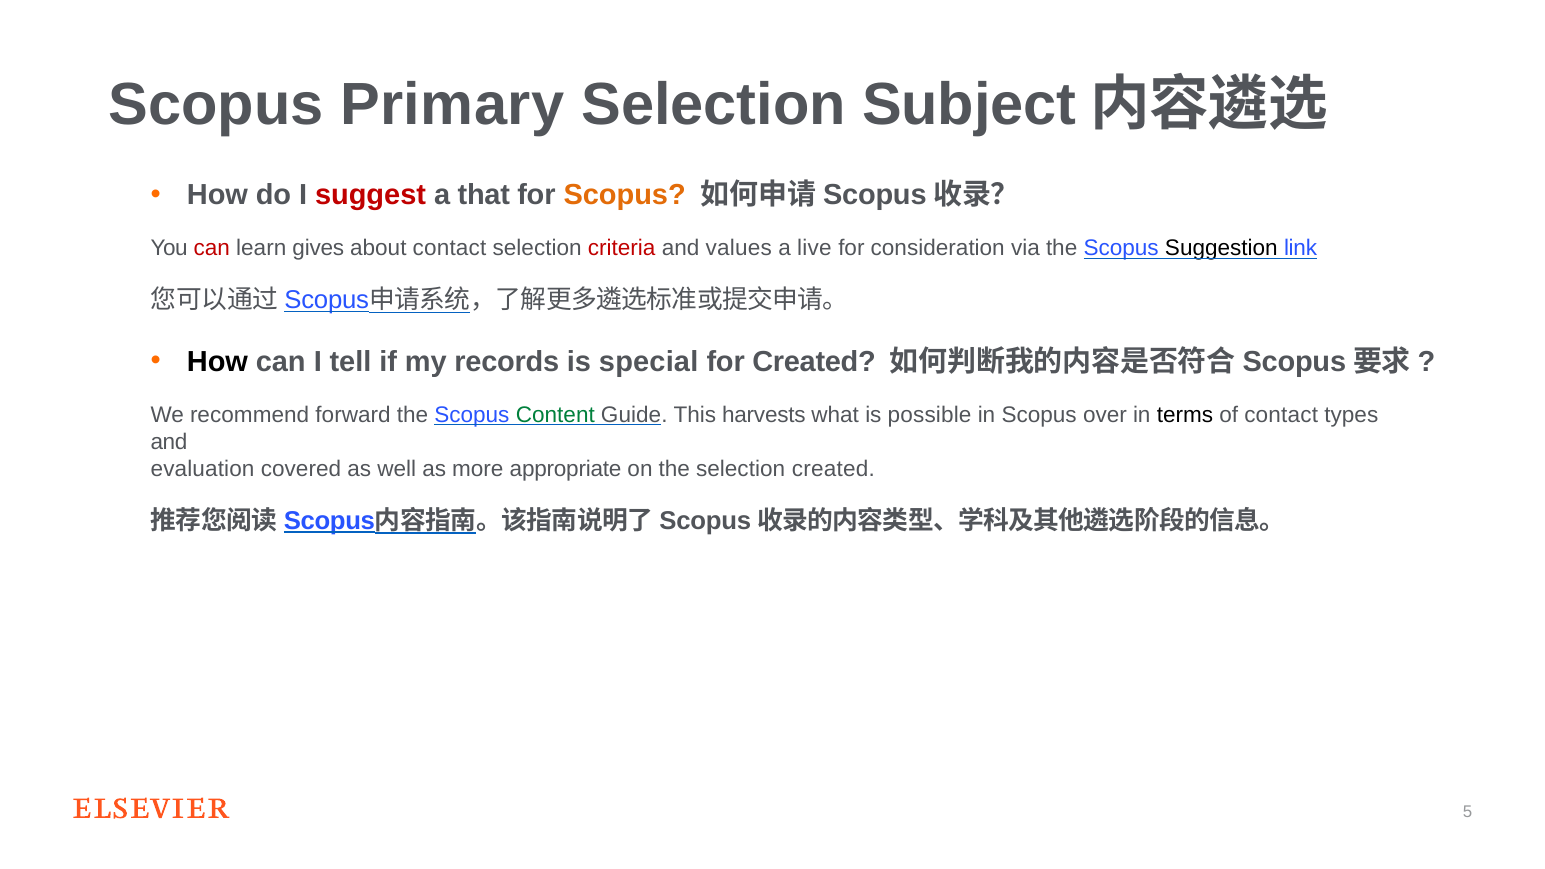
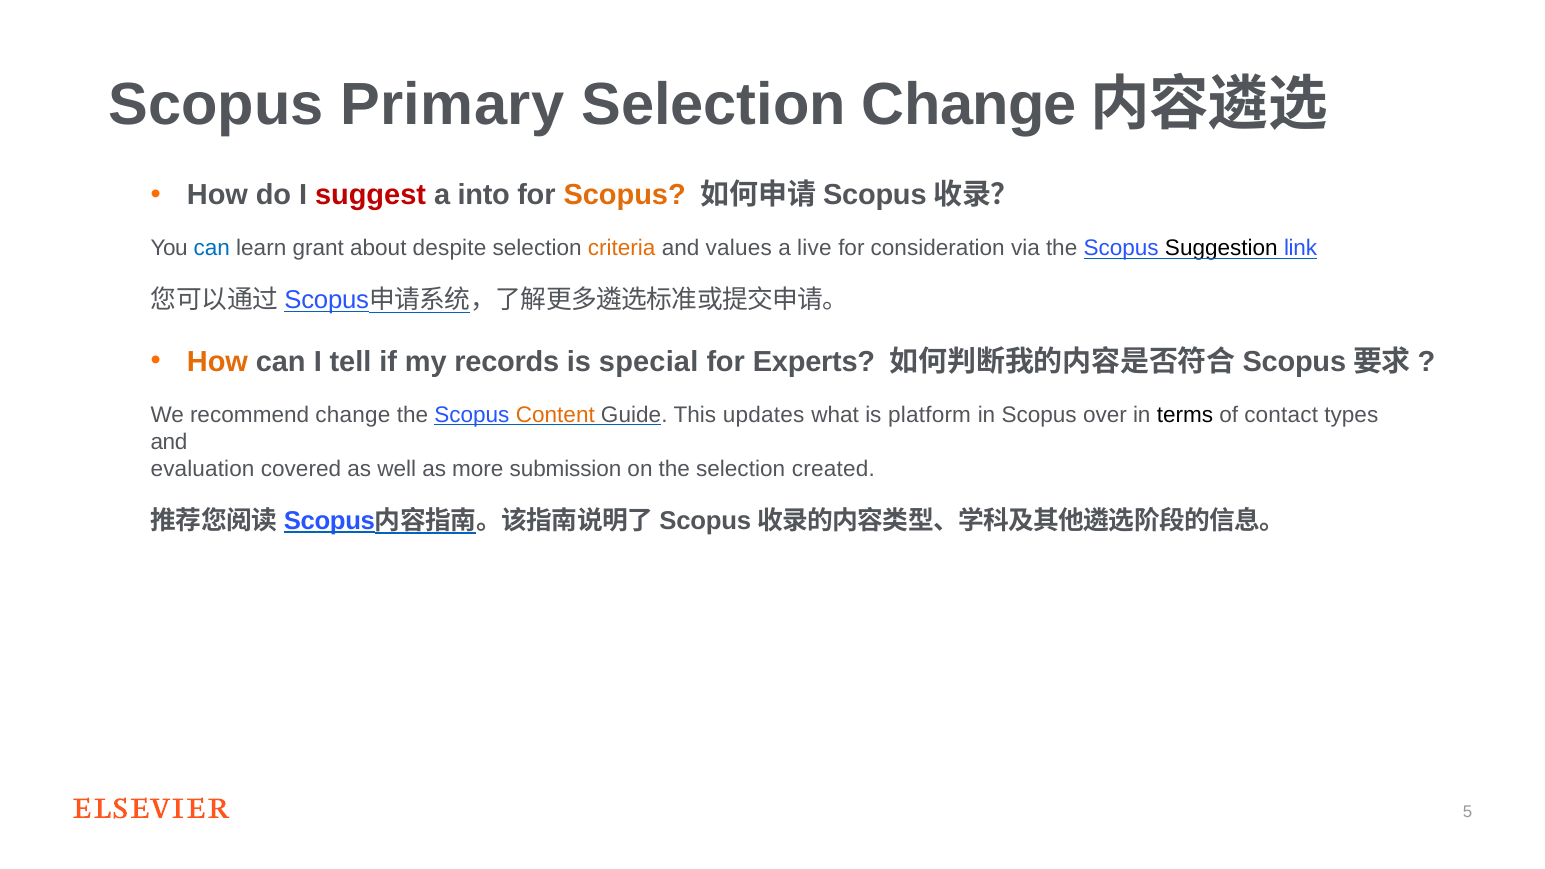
Selection Subject: Subject -> Change (969, 105)
that: that -> into (484, 195)
can colour: red -> blue (212, 248)
gives: gives -> grant (318, 248)
about contact: contact -> despite (450, 248)
criteria colour: red -> orange (622, 248)
How colour: black -> orange (217, 362)
for Created: Created -> Experts (814, 362)
recommend forward: forward -> change (353, 415)
Content colour: green -> orange (555, 415)
harvests: harvests -> updates (764, 415)
possible: possible -> platform (930, 415)
appropriate: appropriate -> submission (566, 469)
